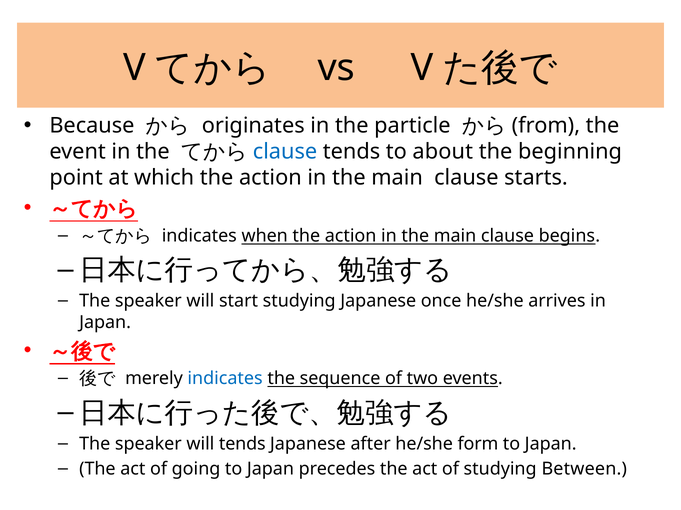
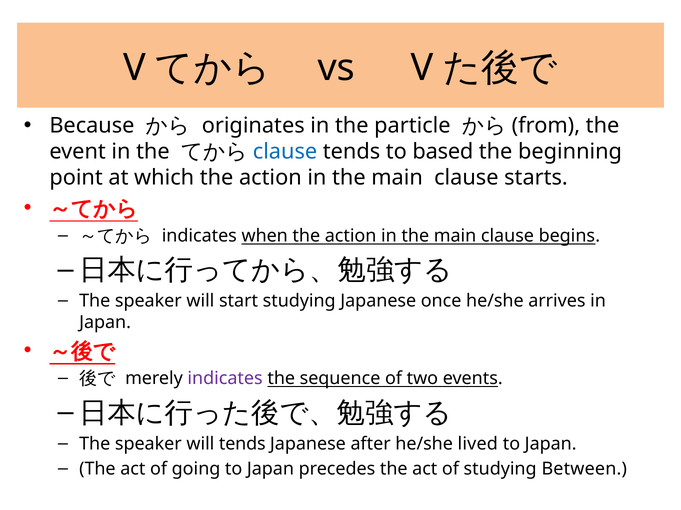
about: about -> based (443, 152)
indicates colour: blue -> purple (225, 379)
form: form -> lived (478, 444)
